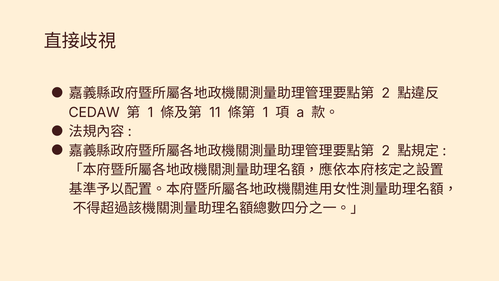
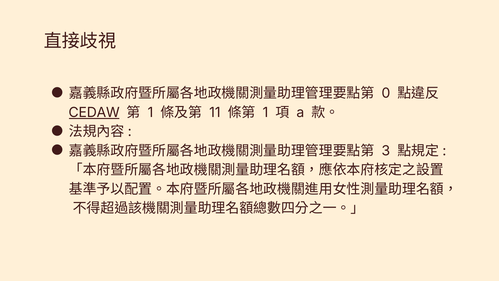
2: 2 -> 0 (386, 93)
CEDAW underline: none -> present (94, 112)
2: 2 -> 3 (386, 151)
